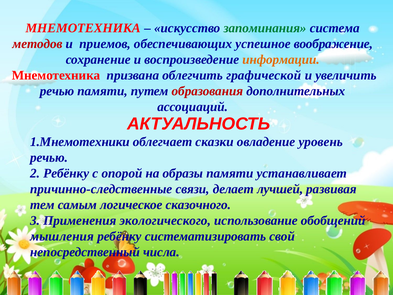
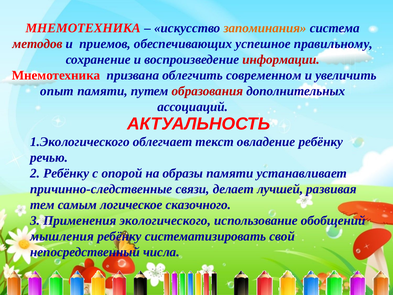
запоминания colour: green -> orange (265, 28)
воображение: воображение -> правильному (333, 44)
информации colour: orange -> red (281, 59)
графической: графической -> современном (264, 75)
речью: речью -> опыт (57, 91)
1.Мнемотехники: 1.Мнемотехники -> 1.Экологического (80, 142)
сказки: сказки -> текст (215, 142)
овладение уровень: уровень -> ребёнку (321, 142)
